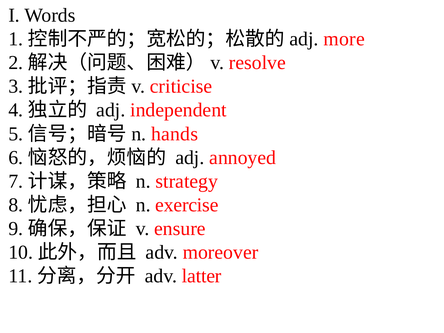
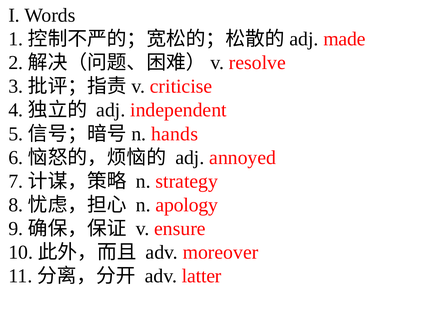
more: more -> made (344, 39)
exercise: exercise -> apology (187, 205)
